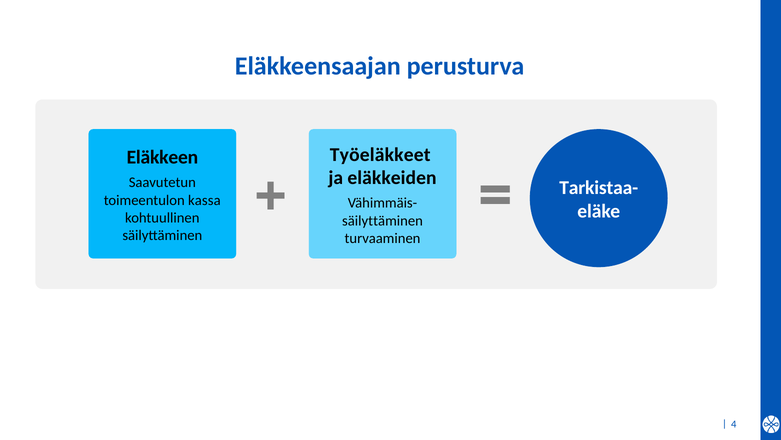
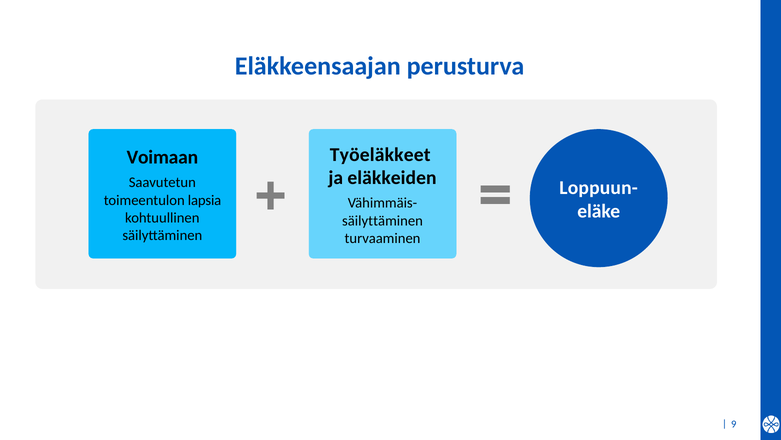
Eläkkeen: Eläkkeen -> Voimaan (162, 157)
Tarkistaa-: Tarkistaa- -> Loppuun- (599, 187)
kassa: kassa -> lapsia (205, 200)
4: 4 -> 9 (734, 424)
